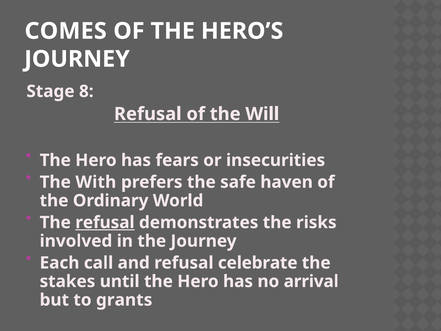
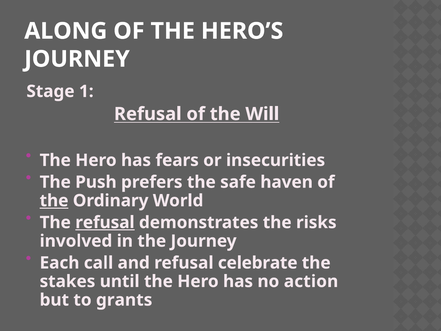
COMES: COMES -> ALONG (66, 31)
8: 8 -> 1 (86, 91)
With: With -> Push (96, 182)
the underline: none -> present (54, 200)
arrival: arrival -> action (311, 281)
